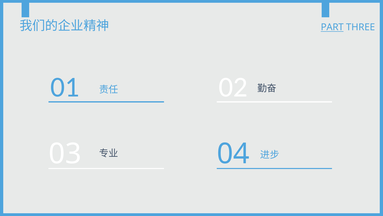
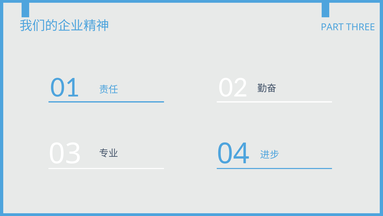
PART underline: present -> none (332, 27)
